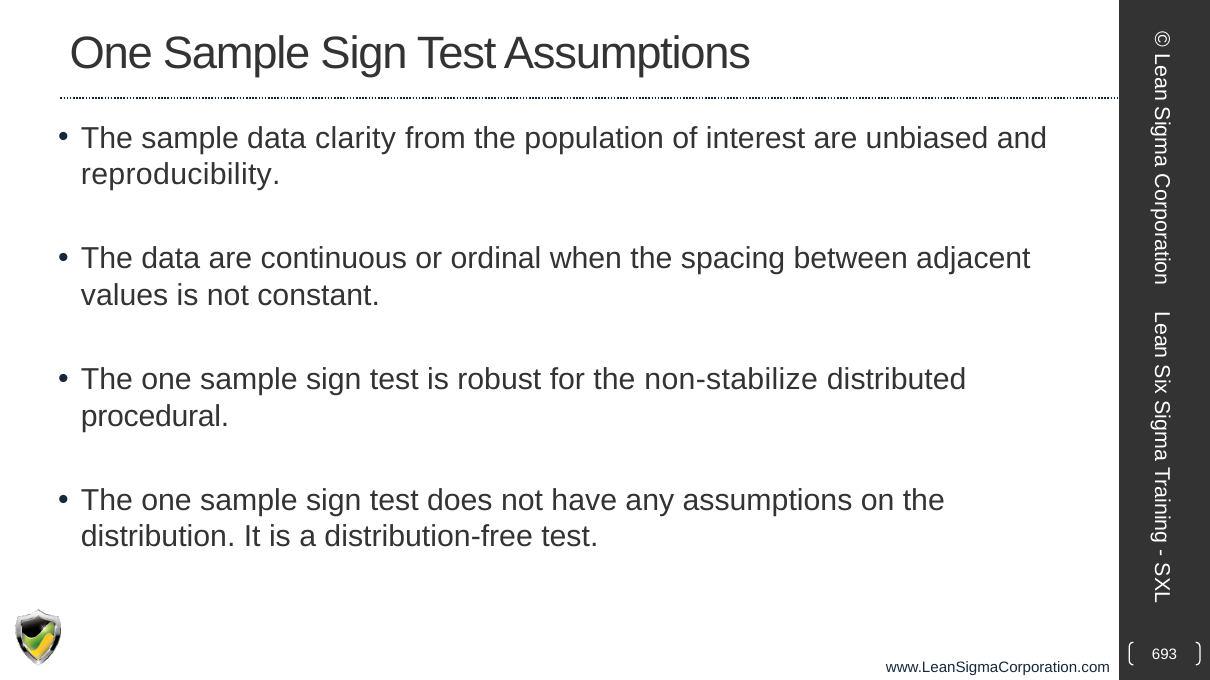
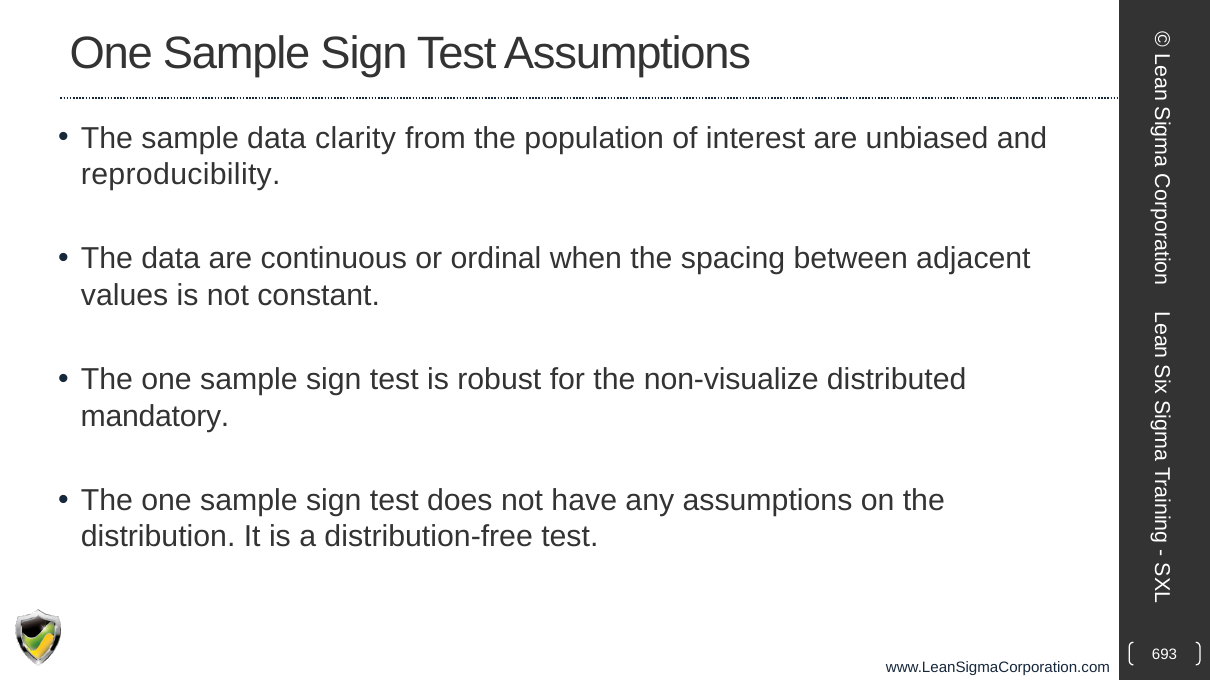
non-stabilize: non-stabilize -> non-visualize (731, 380)
procedural: procedural -> mandatory (155, 416)
